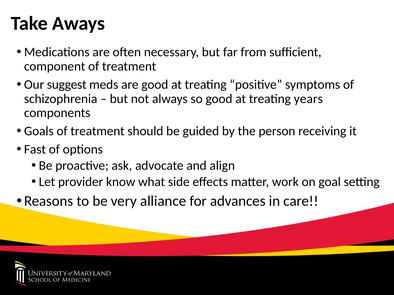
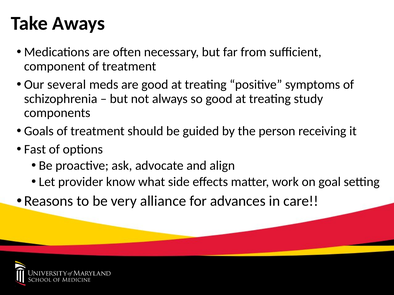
suggest: suggest -> several (67, 85)
years: years -> study (308, 99)
